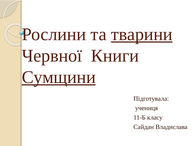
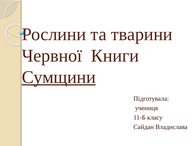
тварини underline: present -> none (142, 34)
